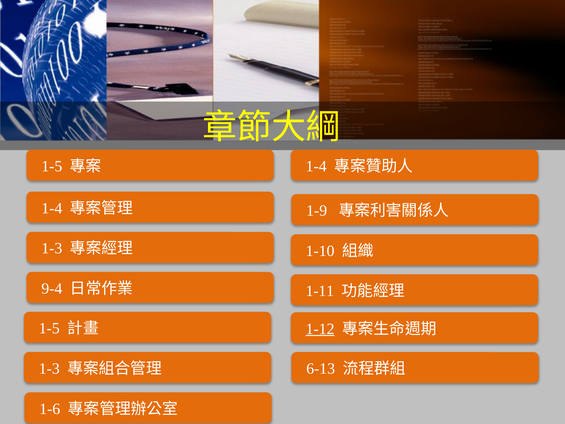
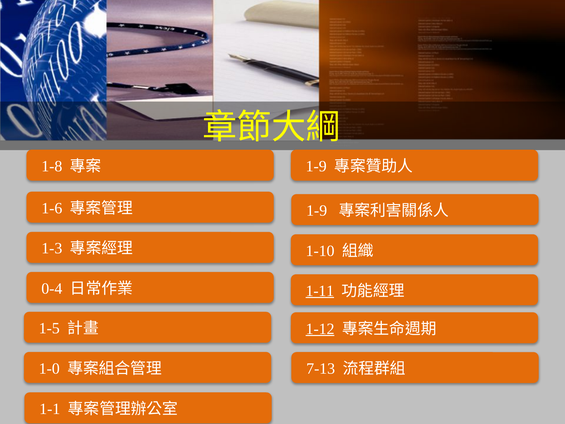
1-5: 1-5 -> 1-8 (52, 166)
1-4: 1-4 -> 1-9 (316, 166)
1-4: 1-4 -> 1-6 (52, 208)
9-4: 9-4 -> 0-4 (52, 288)
1-11 underline: none -> present (320, 291)
1-3: 1-3 -> 1-0 (49, 368)
6-13: 6-13 -> 7-13 (321, 368)
1-6: 1-6 -> 1-1 (50, 409)
